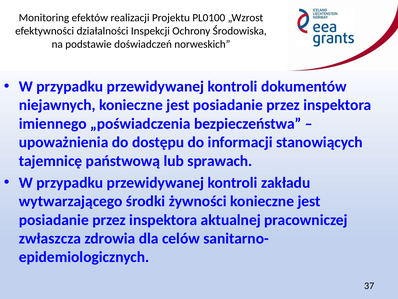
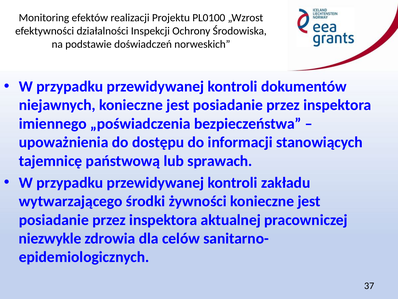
zwłaszcza: zwłaszcza -> niezwykle (50, 238)
